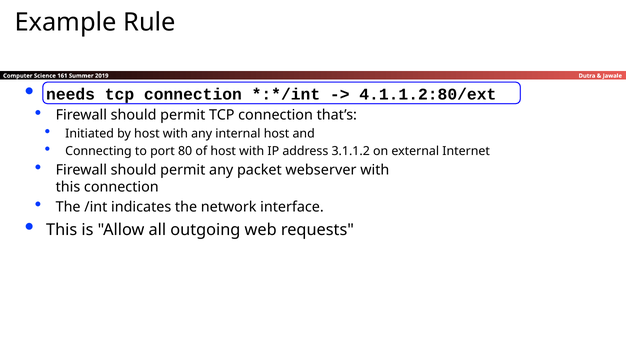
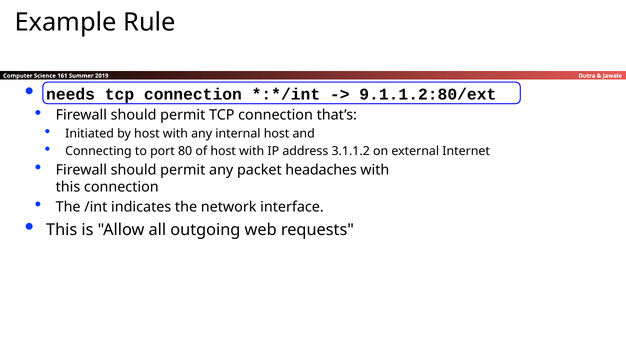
4.1.1.2:80/ext: 4.1.1.2:80/ext -> 9.1.1.2:80/ext (428, 94)
webserver: webserver -> headaches (321, 170)
